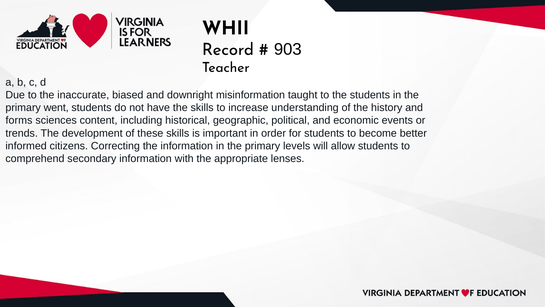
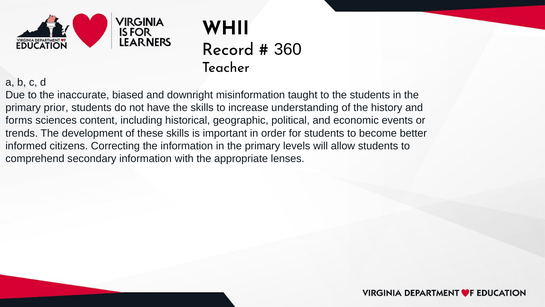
903: 903 -> 360 (288, 49)
went: went -> prior (56, 108)
